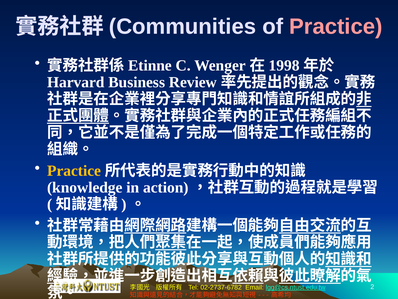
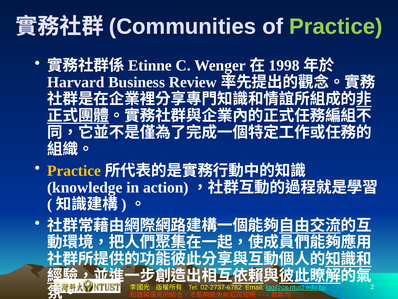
Practice colour: pink -> light green (336, 26)
